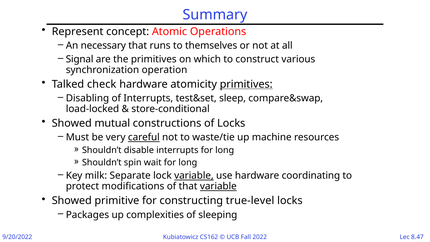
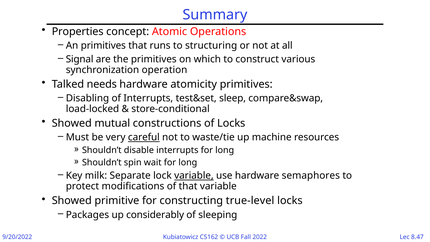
Represent: Represent -> Properties (78, 31)
An necessary: necessary -> primitives (103, 46)
themselves: themselves -> structuring (211, 46)
check: check -> needs (102, 84)
primitives underline: present -> none (246, 84)
coordinating: coordinating -> semaphores (311, 176)
variable underline: present -> none (218, 186)
complexities: complexities -> considerably (155, 215)
